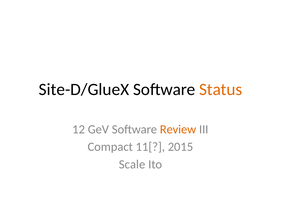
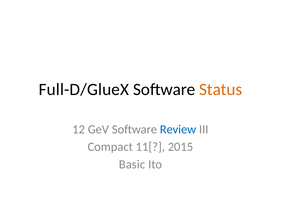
Site-D/GlueX: Site-D/GlueX -> Full-D/GlueX (84, 89)
Review colour: orange -> blue (178, 129)
Scale: Scale -> Basic (132, 164)
